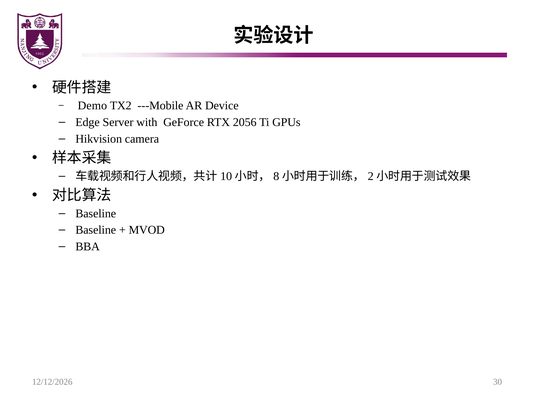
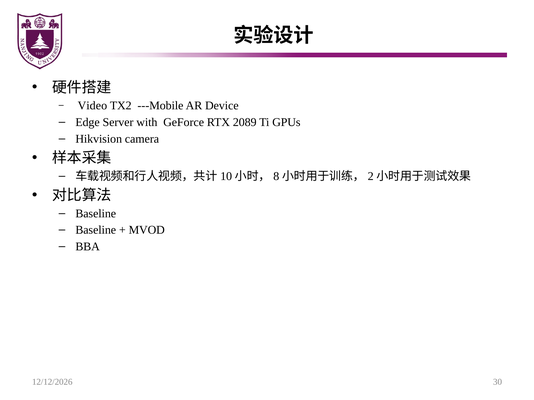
Demo: Demo -> Video (92, 106)
2056: 2056 -> 2089 (245, 122)
